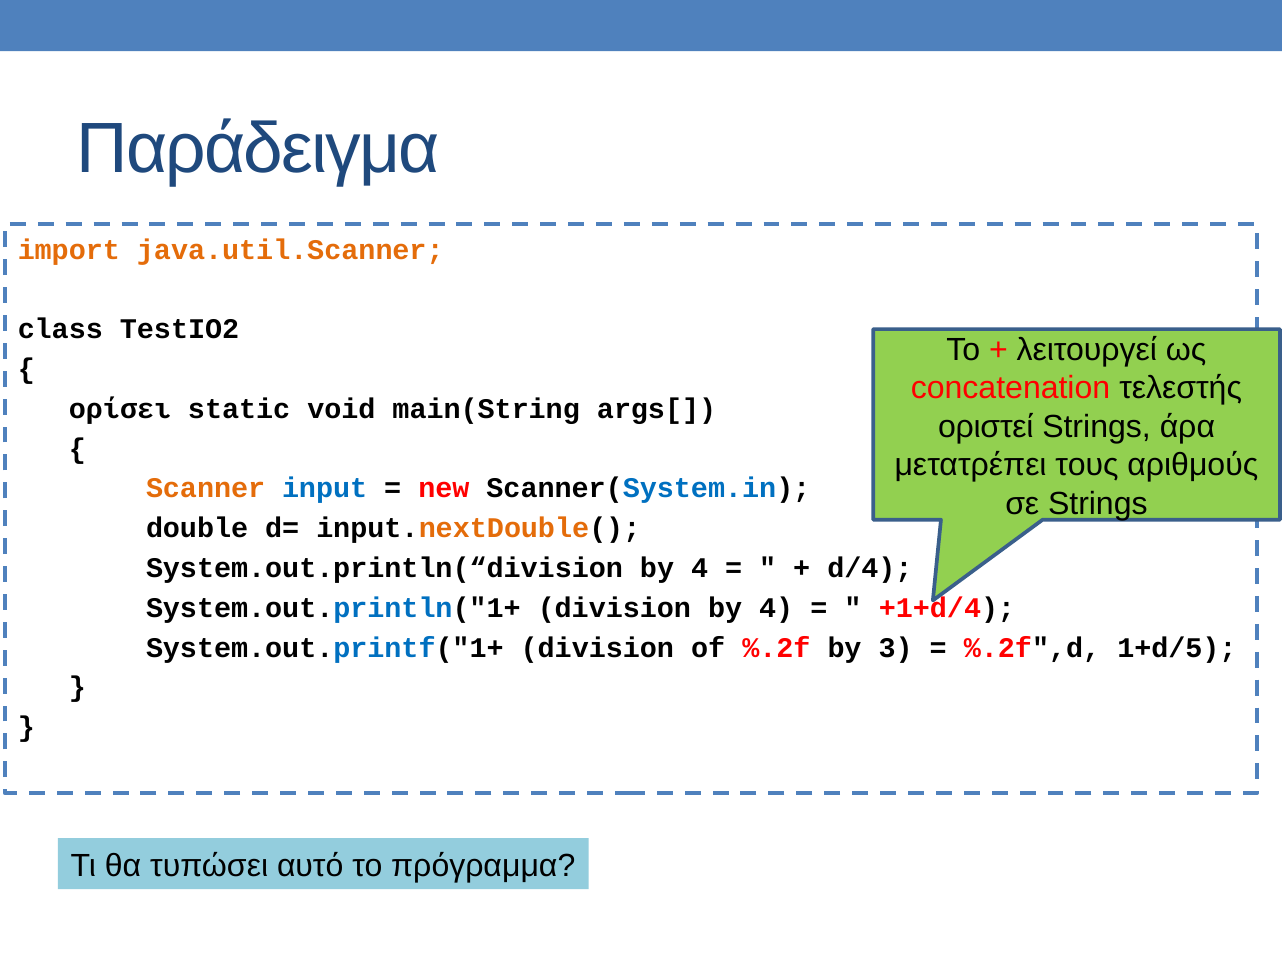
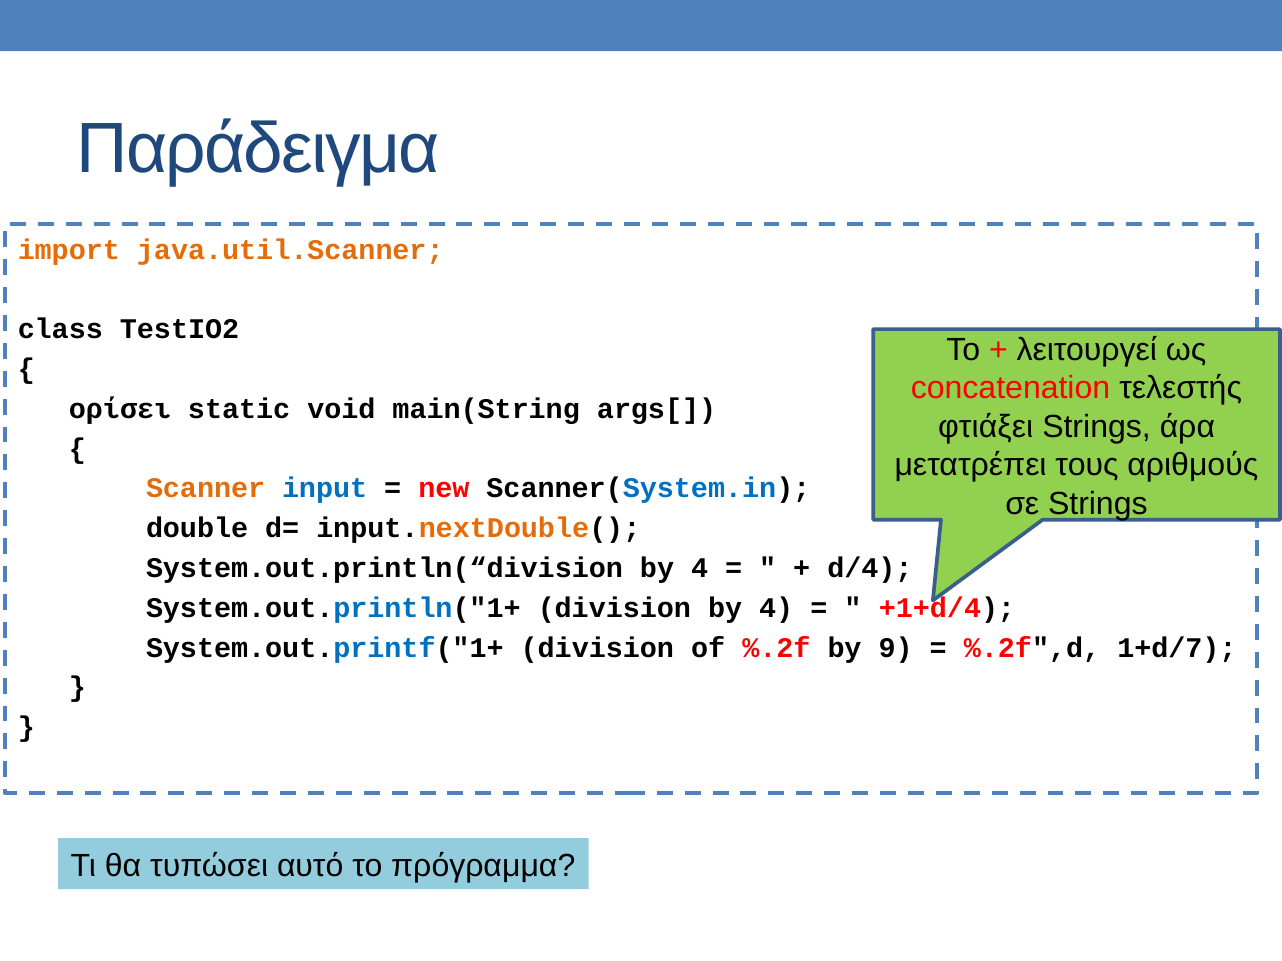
οριστεί: οριστεί -> φτιάξει (986, 427)
3: 3 -> 9 (896, 648)
1+d/5: 1+d/5 -> 1+d/7 (1177, 648)
